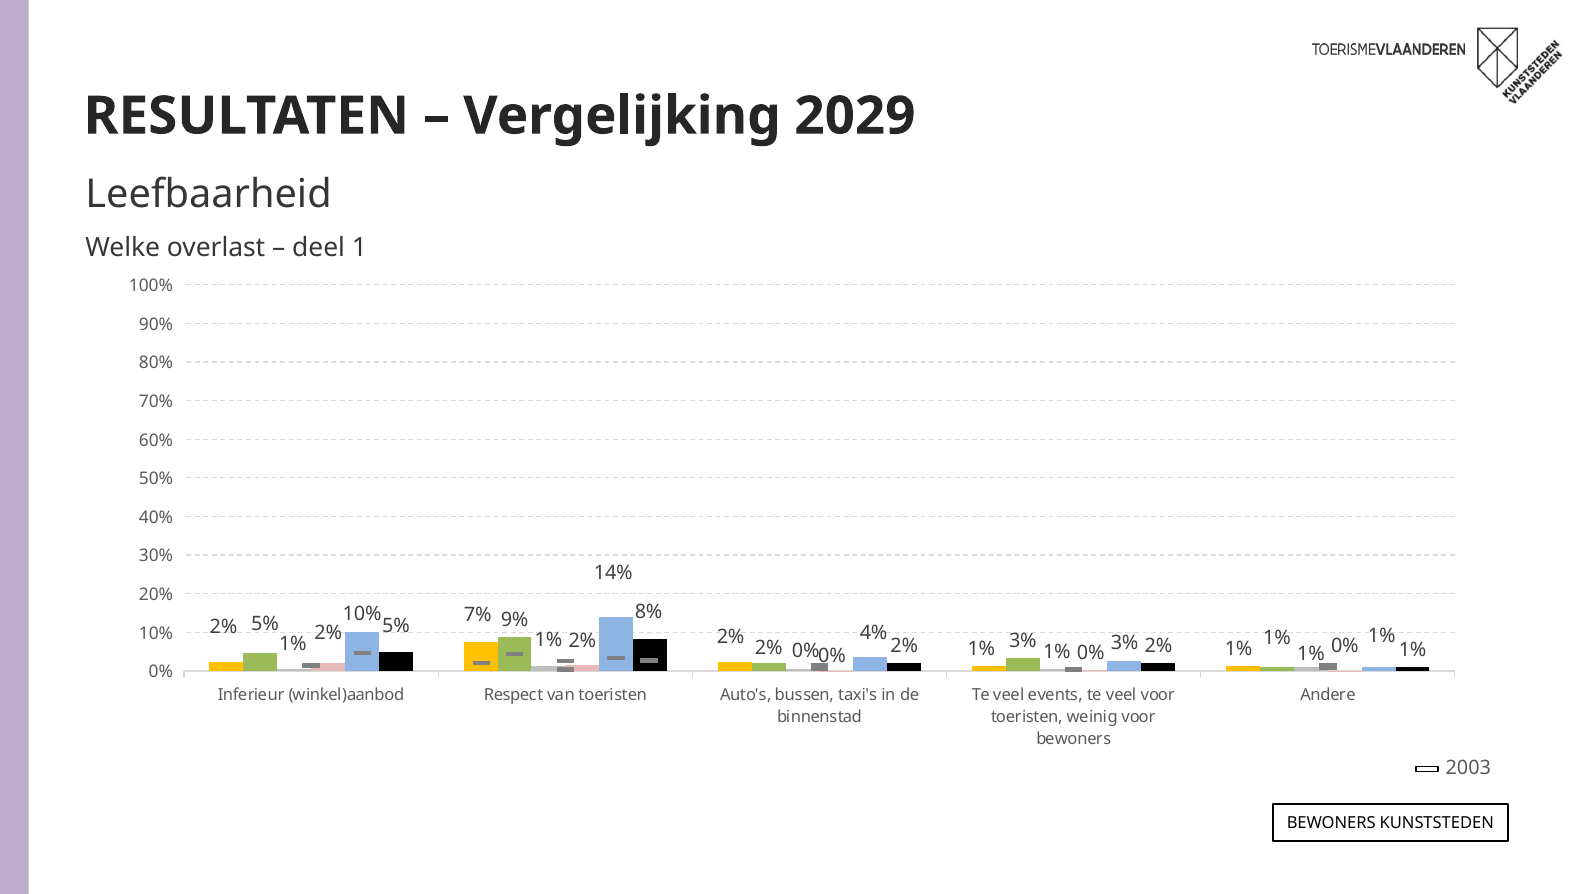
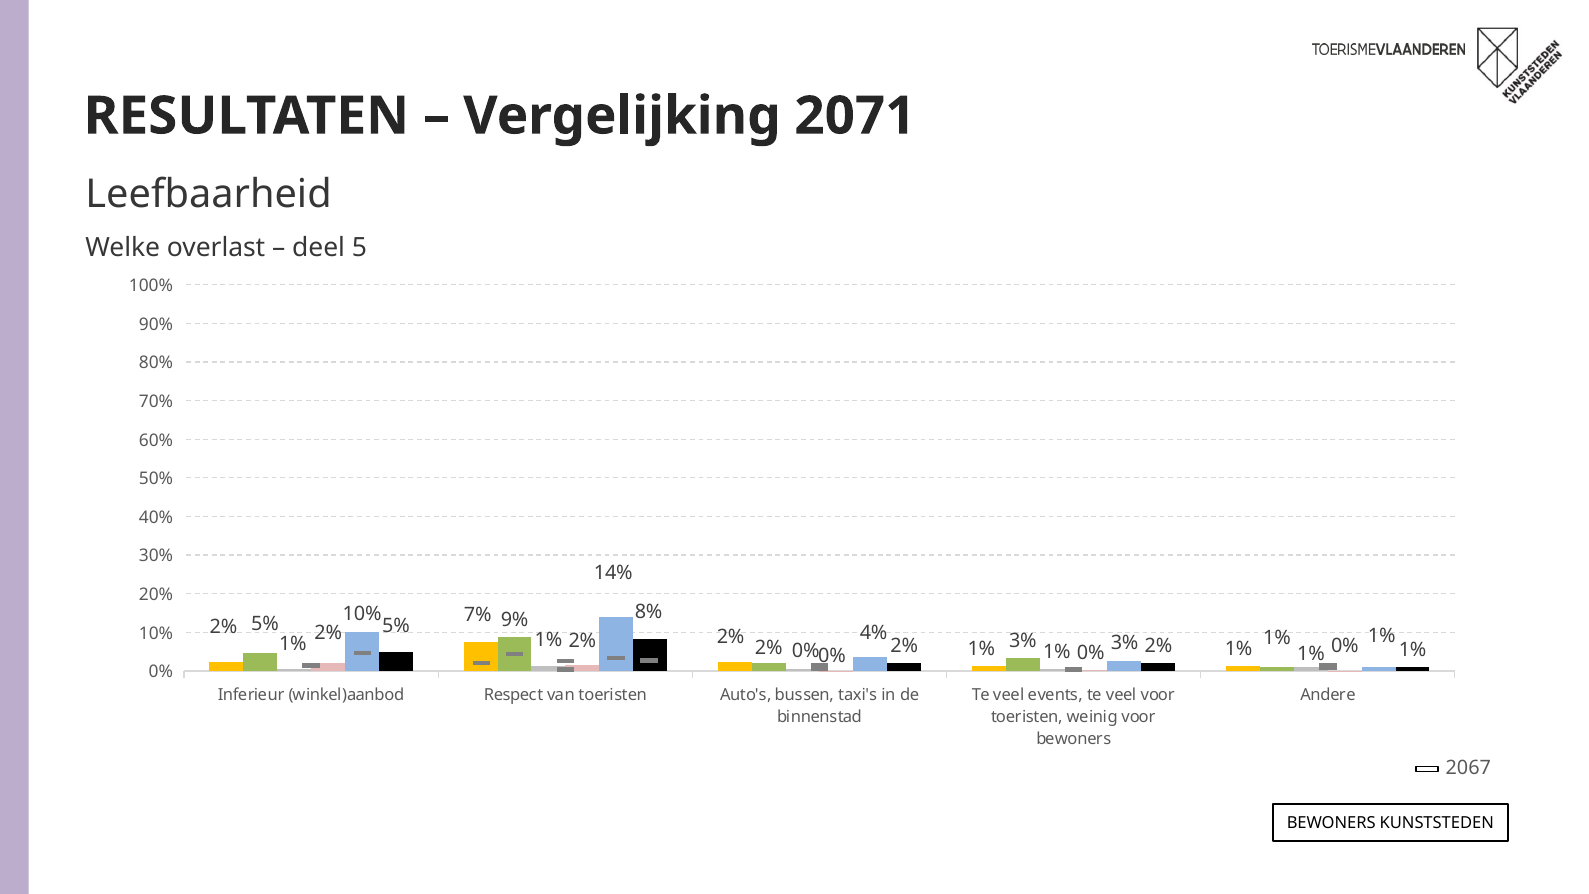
2029: 2029 -> 2071 (855, 116)
1: 1 -> 5 (359, 248)
2003: 2003 -> 2067 (1468, 768)
